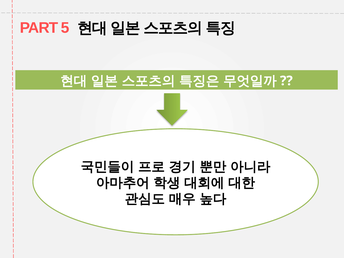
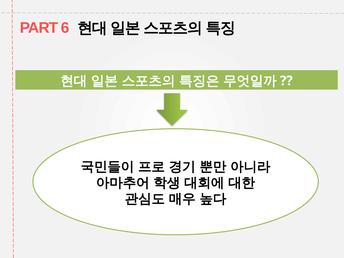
5: 5 -> 6 (65, 28)
